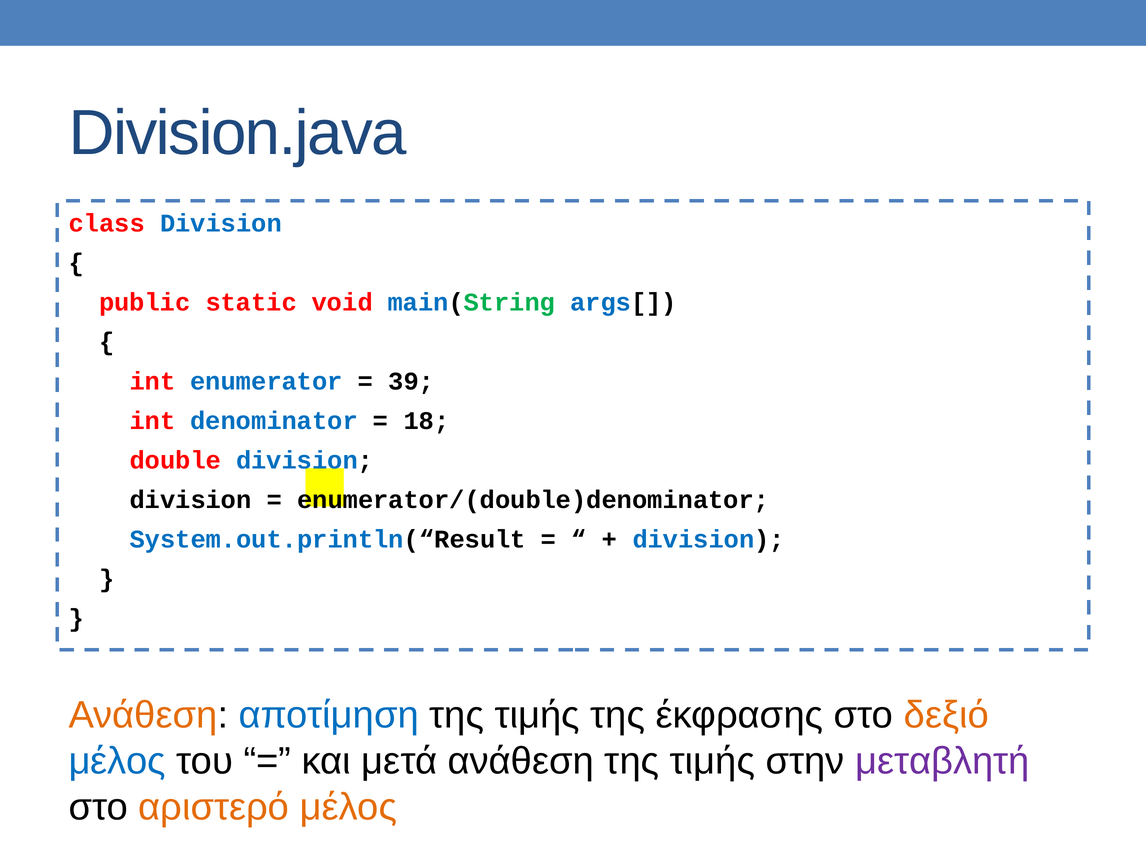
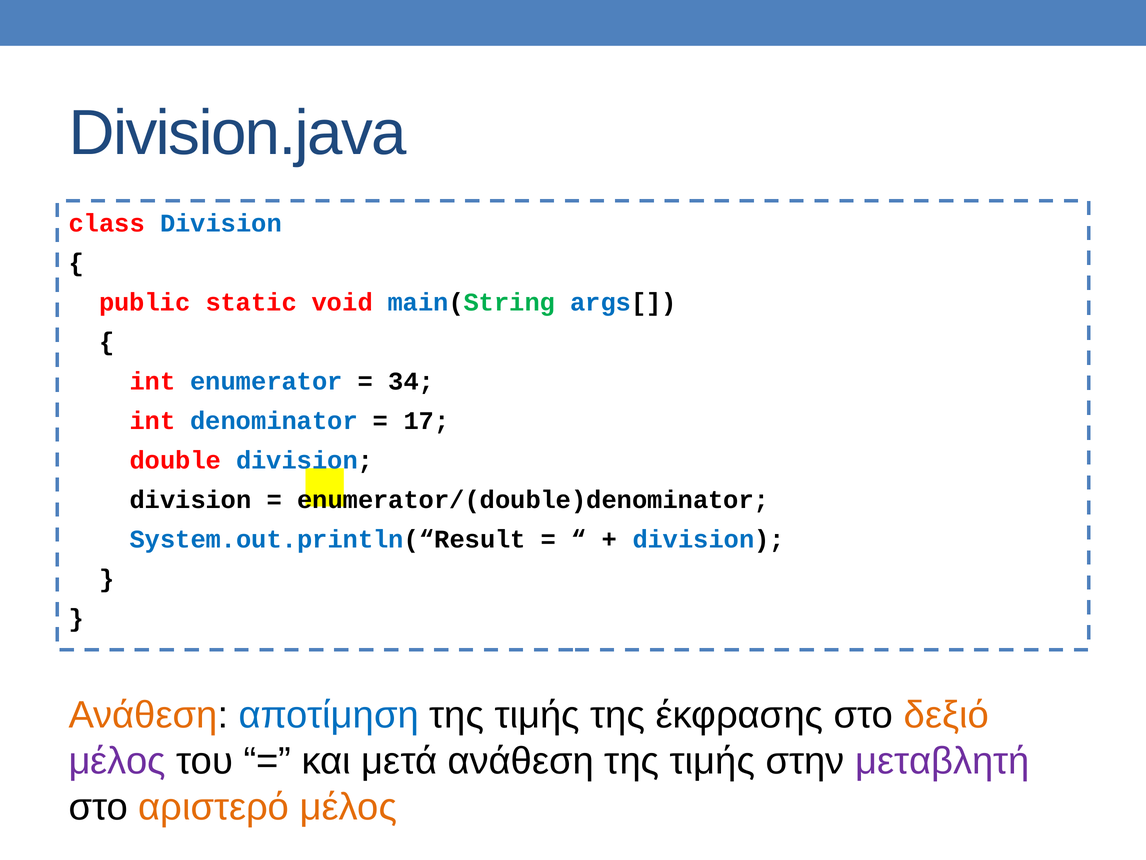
39: 39 -> 34 (411, 381)
18: 18 -> 17 (426, 421)
μέλος colour: blue -> purple (117, 761)
